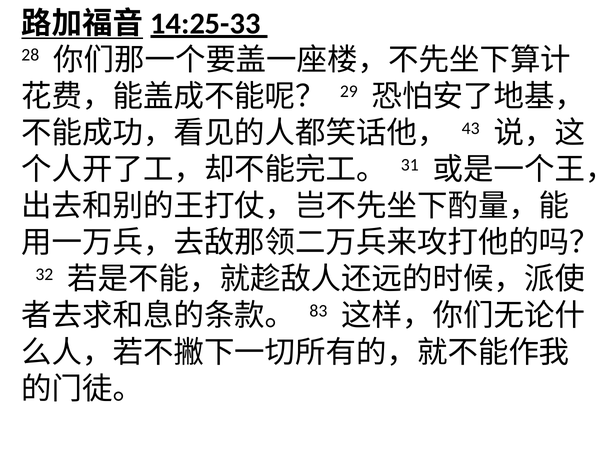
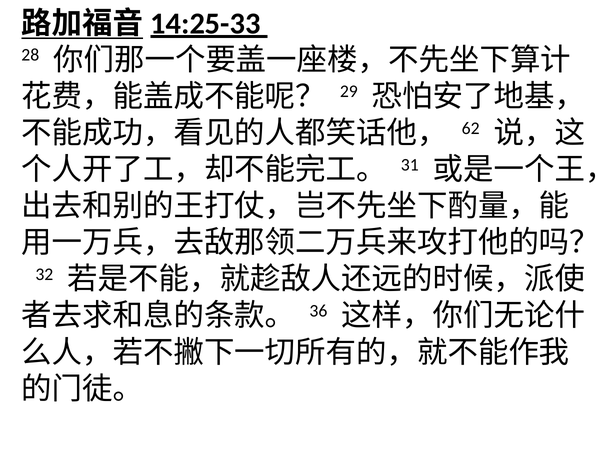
43: 43 -> 62 (471, 128)
83: 83 -> 36 (318, 311)
